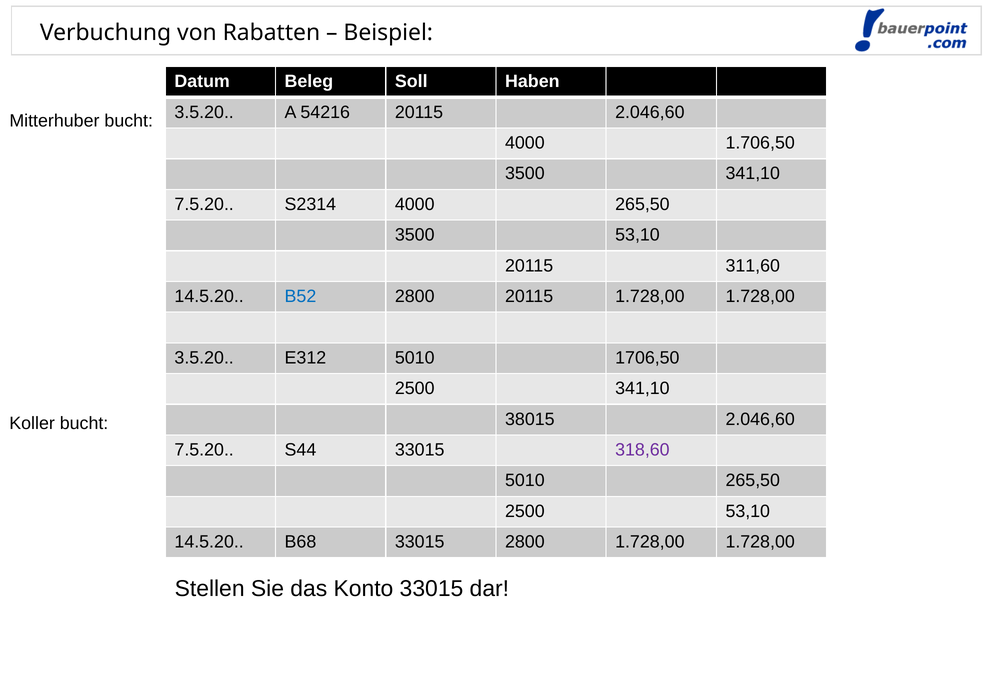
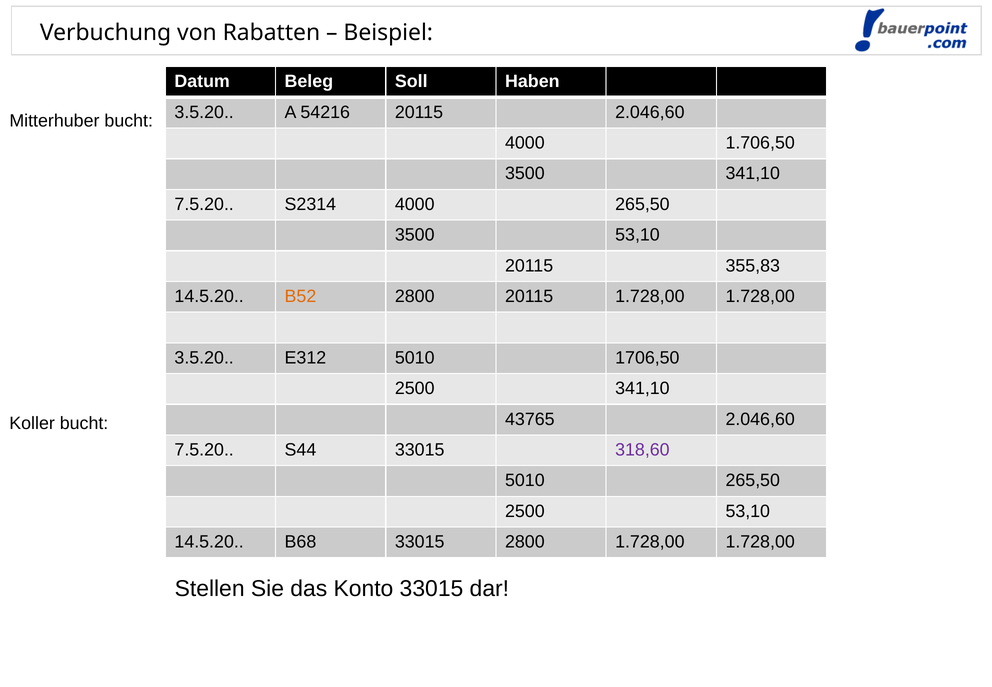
311,60: 311,60 -> 355,83 (753, 266)
B52 colour: blue -> orange (300, 296)
38015: 38015 -> 43765 (530, 419)
